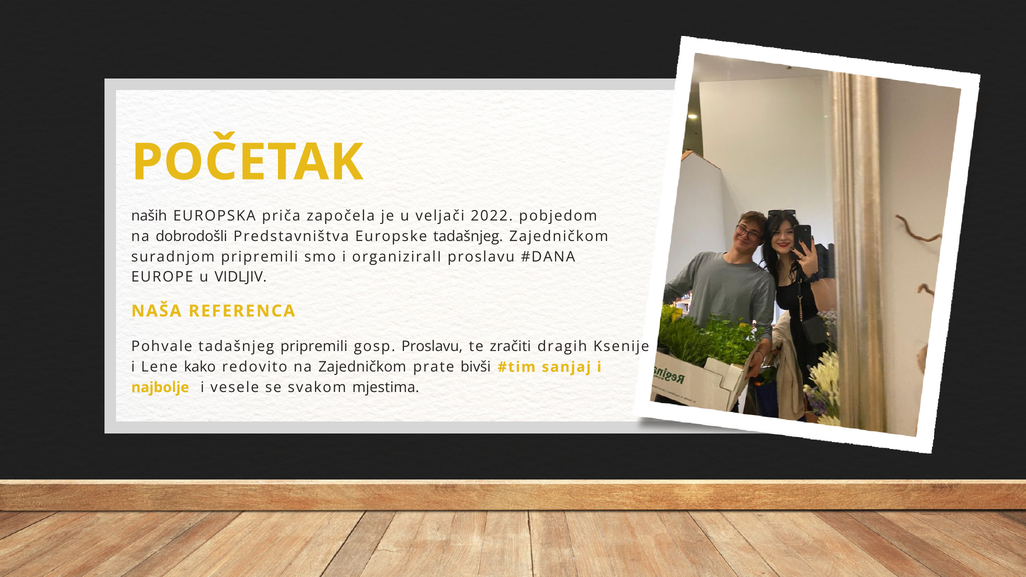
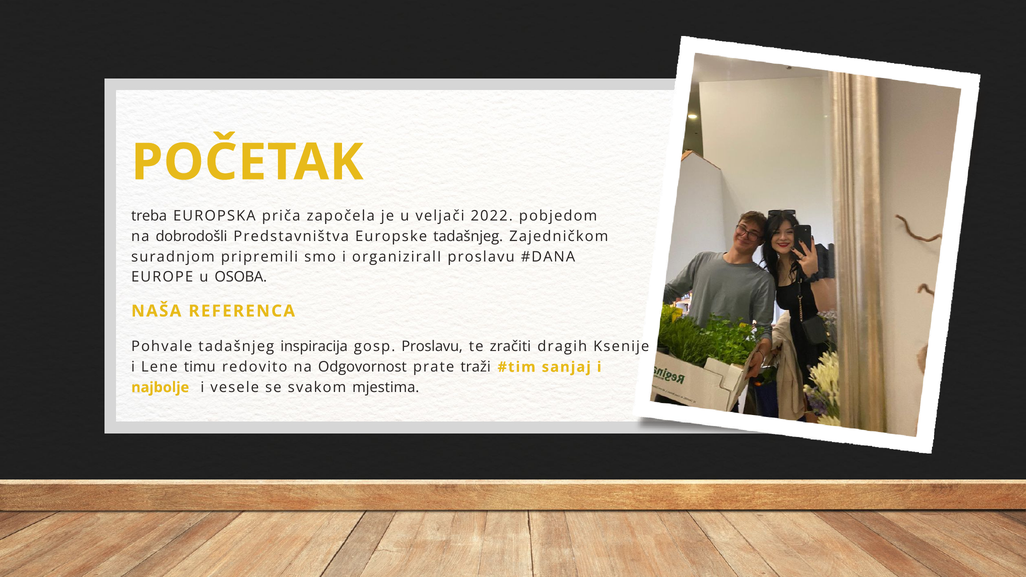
naših: naših -> treba (149, 216)
VIDLJIV: VIDLJIV -> OSOBA (241, 277)
tadašnjeg pripremili: pripremili -> inspiracija (314, 347)
kako: kako -> timu (200, 367)
na Zajedničkom: Zajedničkom -> Odgovornost (362, 367)
bivši: bivši -> traži (476, 367)
